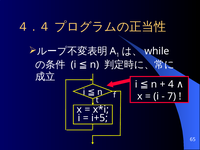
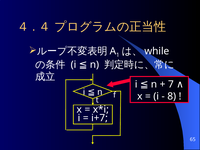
4: 4 -> 7 (171, 84)
7: 7 -> 8 (172, 96)
i+5: i+5 -> i+7 (100, 118)
